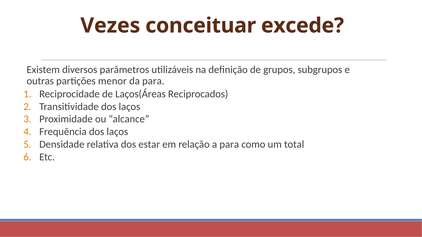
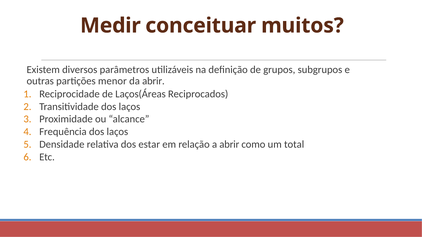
Vezes: Vezes -> Medir (110, 26)
excede: excede -> muitos (302, 26)
da para: para -> abrir (153, 81)
a para: para -> abrir (229, 145)
